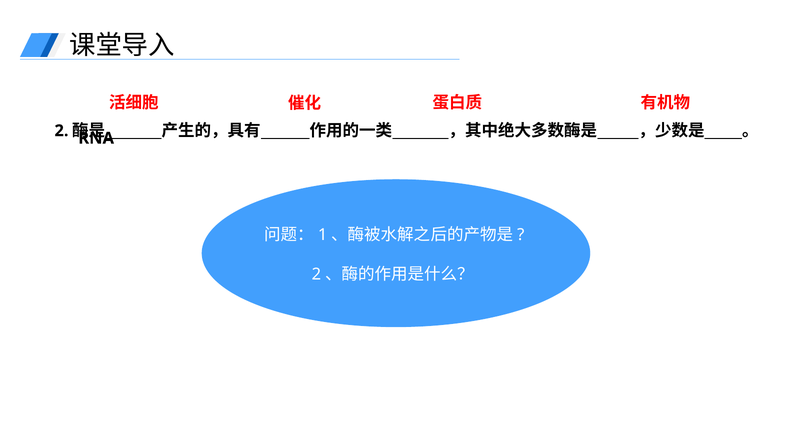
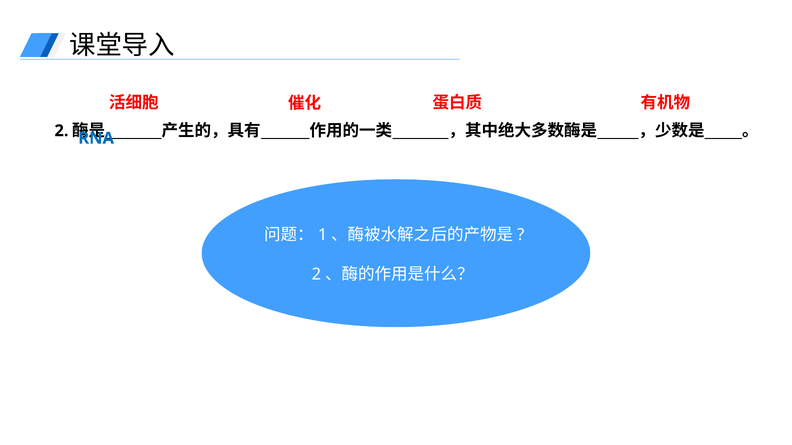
RNA colour: black -> blue (96, 138)
